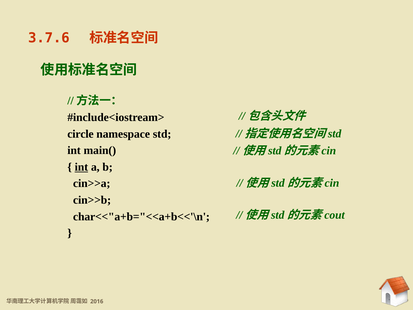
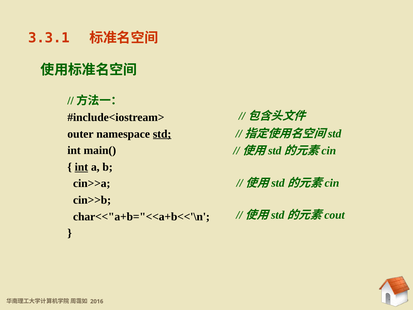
3.7.6: 3.7.6 -> 3.3.1 (49, 38)
circle: circle -> outer (80, 134)
std underline: none -> present (162, 134)
